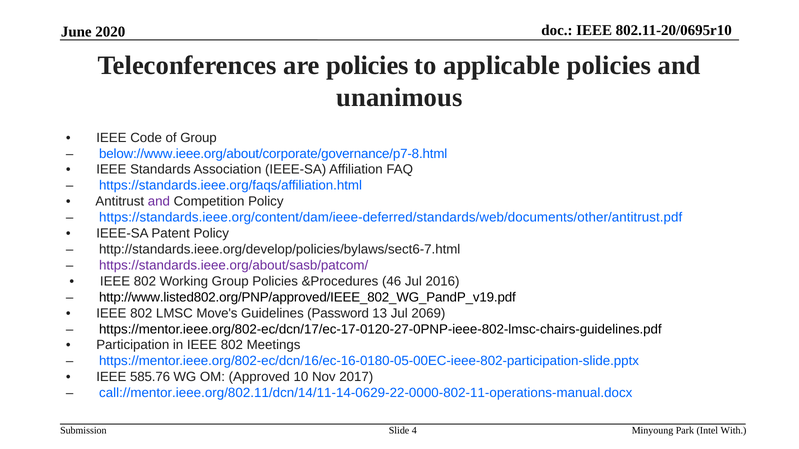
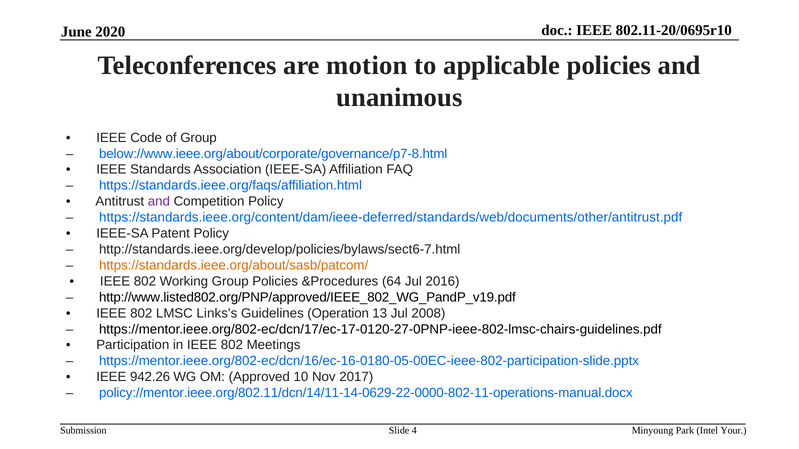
are policies: policies -> motion (367, 66)
https://standards.ieee.org/about/sasb/patcom/ colour: purple -> orange (234, 266)
46: 46 -> 64 (392, 282)
Move's: Move's -> Links's (217, 313)
Password: Password -> Operation (338, 313)
2069: 2069 -> 2008 (428, 313)
585.76: 585.76 -> 942.26 (150, 377)
call://mentor.ieee.org/802.11/dcn/14/11-14-0629-22-0000-802-11-operations-manual.docx: call://mentor.ieee.org/802.11/dcn/14/11-14-0629-22-0000-802-11-operations-manual.docx -> policy://mentor.ieee.org/802.11/dcn/14/11-14-0629-22-0000-802-11-operations-manual.docx (366, 393)
With: With -> Your (734, 431)
